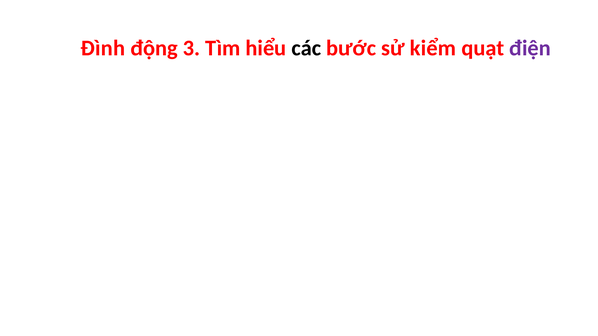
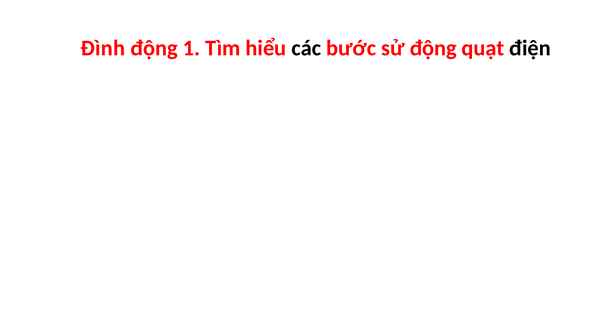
3: 3 -> 1 (192, 48)
sử kiểm: kiểm -> động (433, 48)
điện colour: purple -> black (530, 48)
